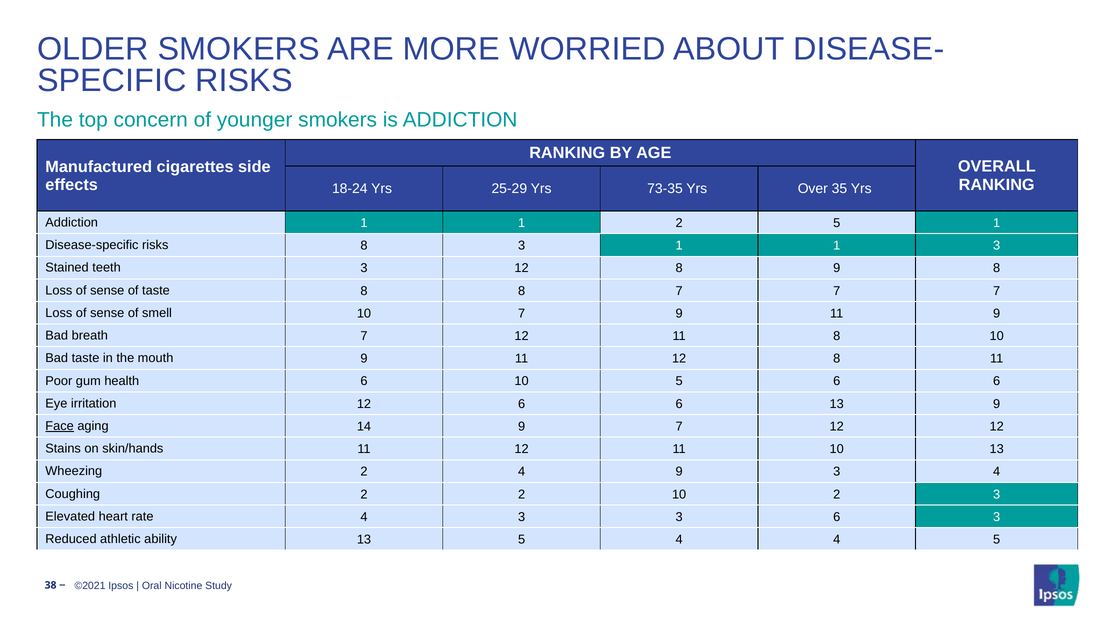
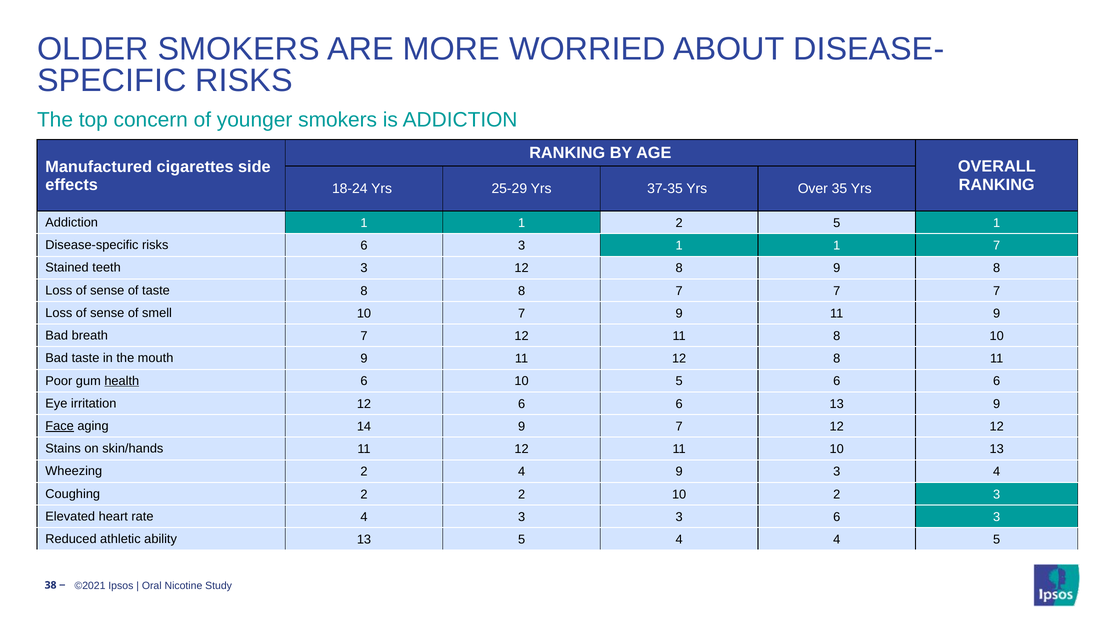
73-35: 73-35 -> 37-35 (665, 189)
risks 8: 8 -> 6 (364, 246)
1 3: 3 -> 7 (997, 246)
health underline: none -> present (122, 381)
